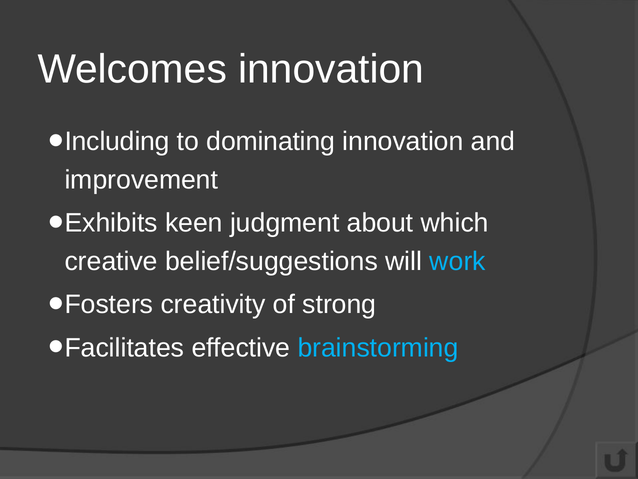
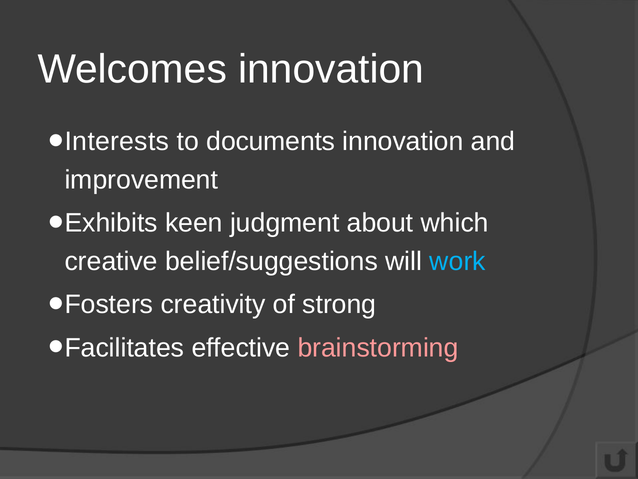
Including: Including -> Interests (117, 141)
dominating: dominating -> documents (271, 141)
brainstorming colour: light blue -> pink (378, 347)
